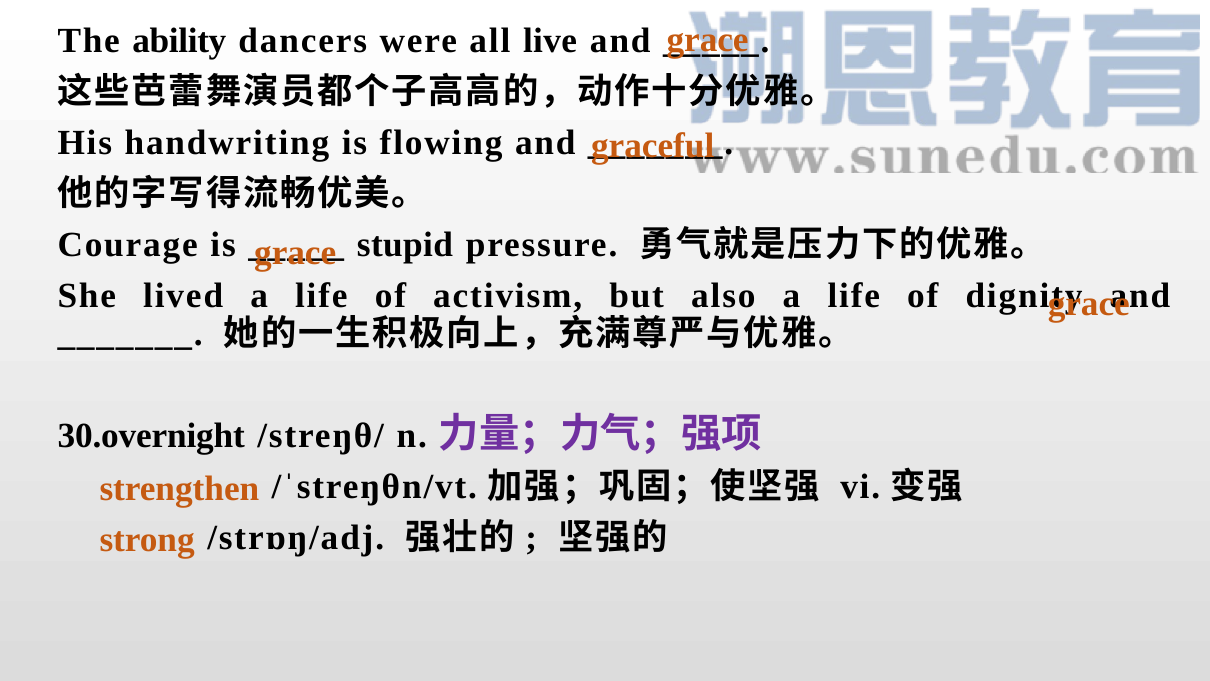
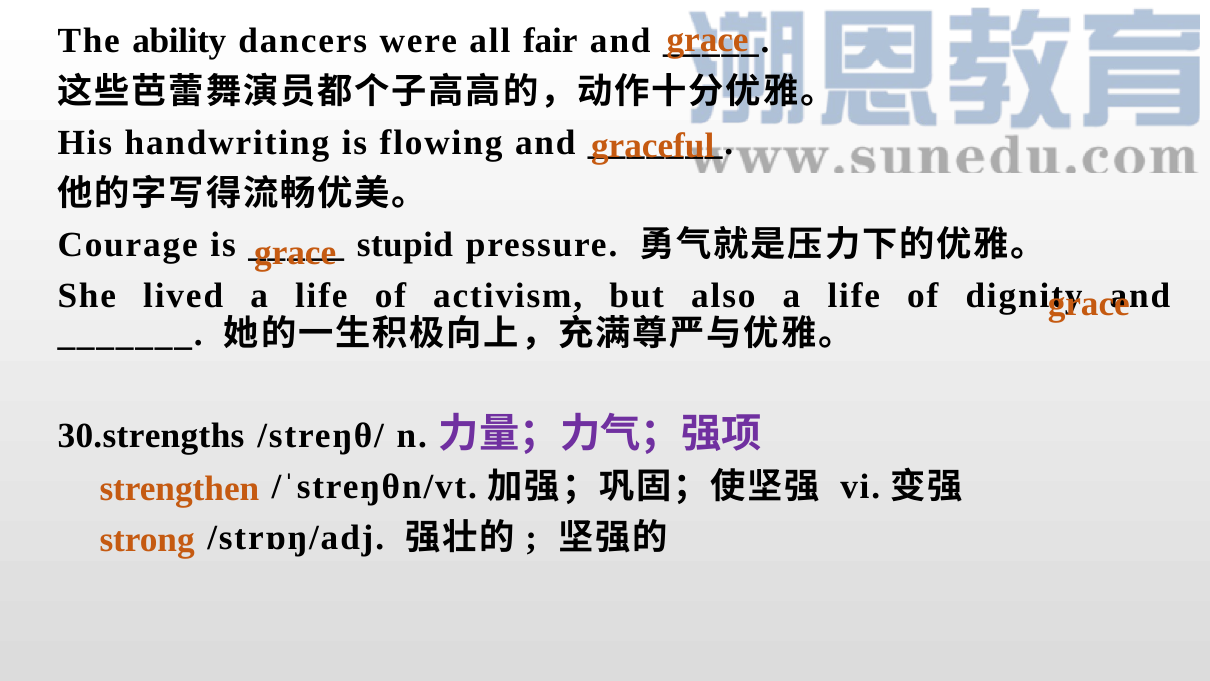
live: live -> fair (550, 41)
30.overnight: 30.overnight -> 30.strengths (151, 436)
